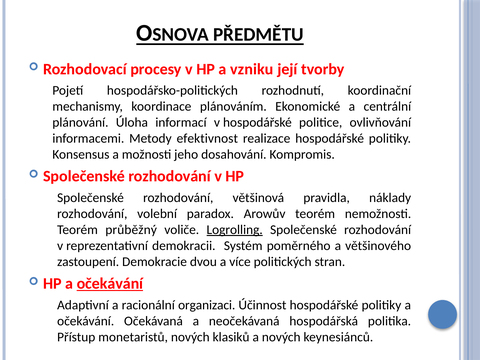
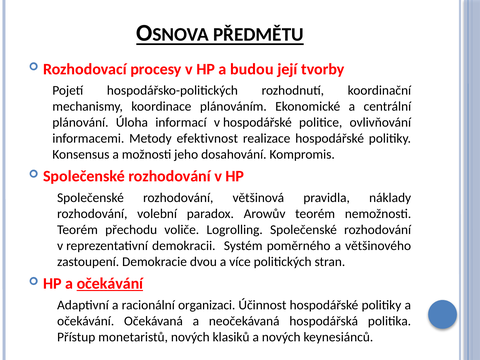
vzniku: vzniku -> budou (252, 69)
průběžný: průběžný -> přechodu (131, 230)
Logrolling underline: present -> none (235, 230)
